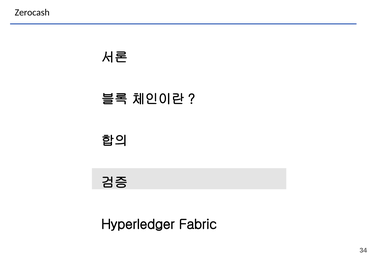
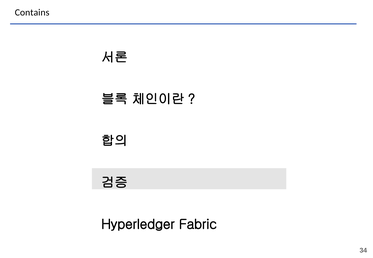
Zerocash: Zerocash -> Contains (32, 12)
